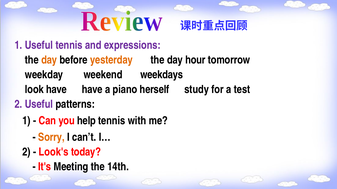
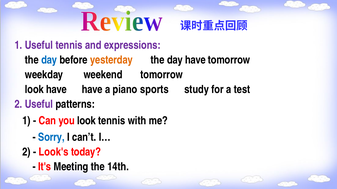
day colour: orange -> blue (49, 60)
day hour: hour -> have (195, 60)
weekend weekdays: weekdays -> tomorrow (162, 75)
herself: herself -> sports (154, 90)
you help: help -> look (87, 121)
Sorry colour: orange -> blue (51, 138)
